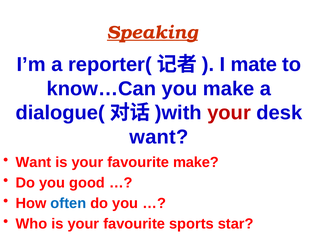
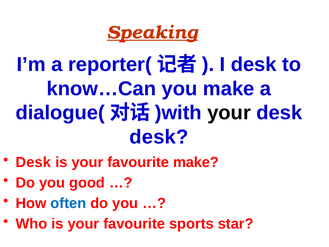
I mate: mate -> desk (254, 64)
your colour: red -> black (229, 113)
want: want -> desk (159, 137)
Want: Want -> Desk (33, 162)
